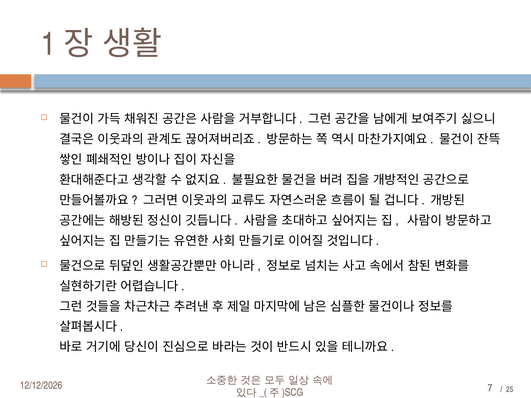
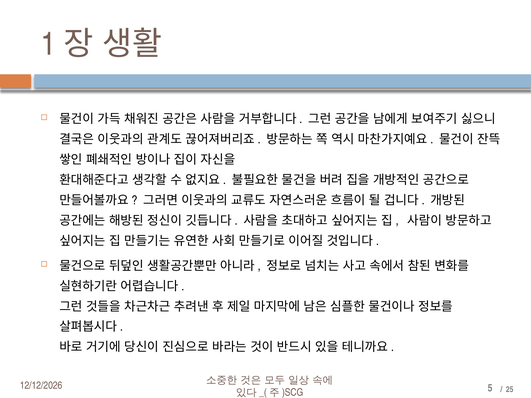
7: 7 -> 5 (490, 388)
